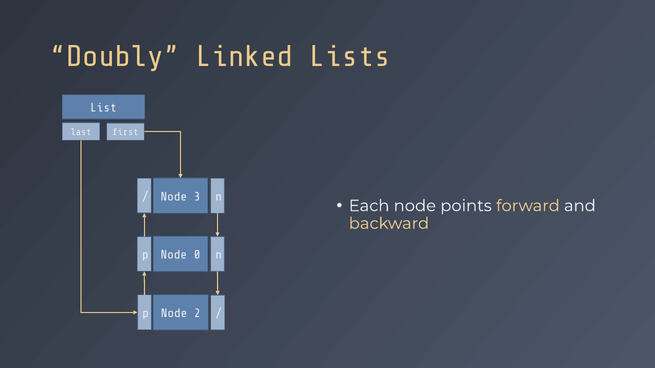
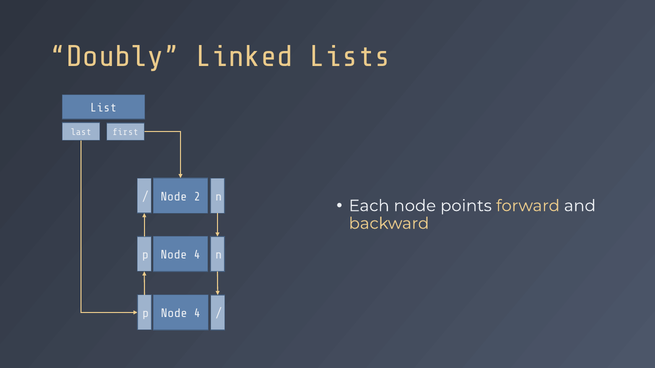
3: 3 -> 2 (197, 197)
0: 0 -> 4 (197, 255)
2: 2 -> 4 (197, 314)
